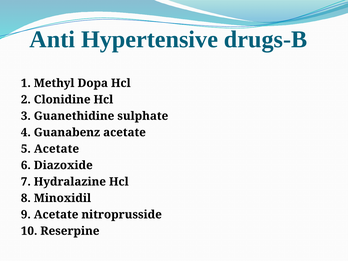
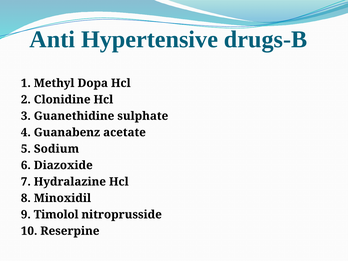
5 Acetate: Acetate -> Sodium (56, 149)
9 Acetate: Acetate -> Timolol (56, 215)
